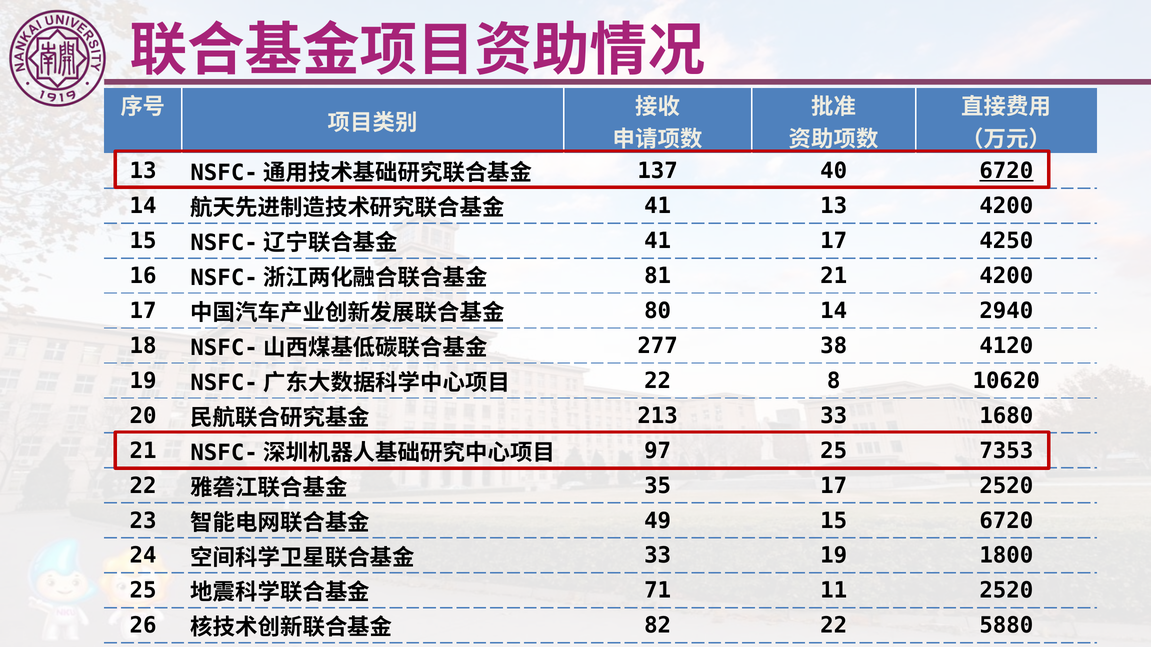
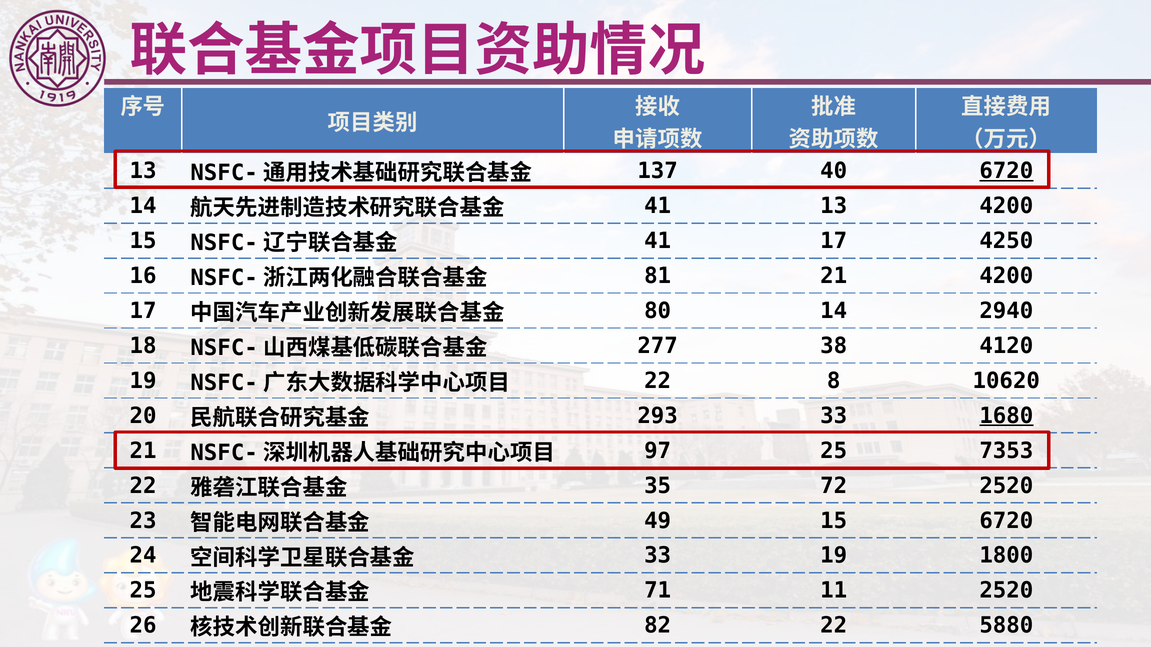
213: 213 -> 293 (658, 416)
1680 underline: none -> present (1006, 416)
35 17: 17 -> 72 (834, 486)
